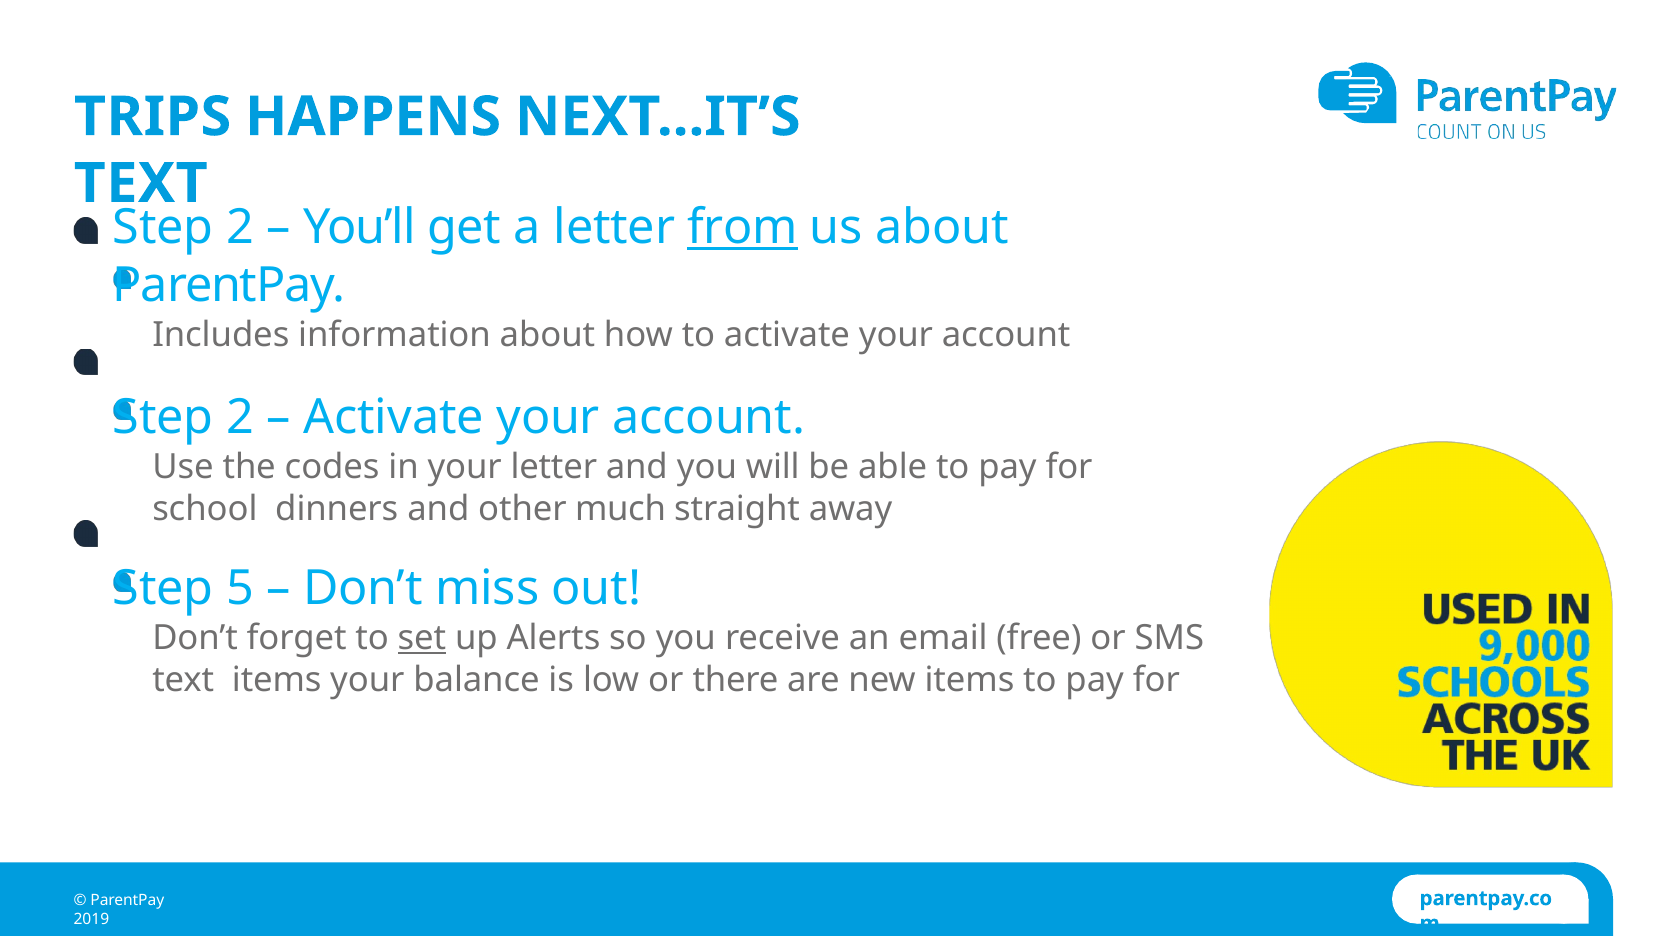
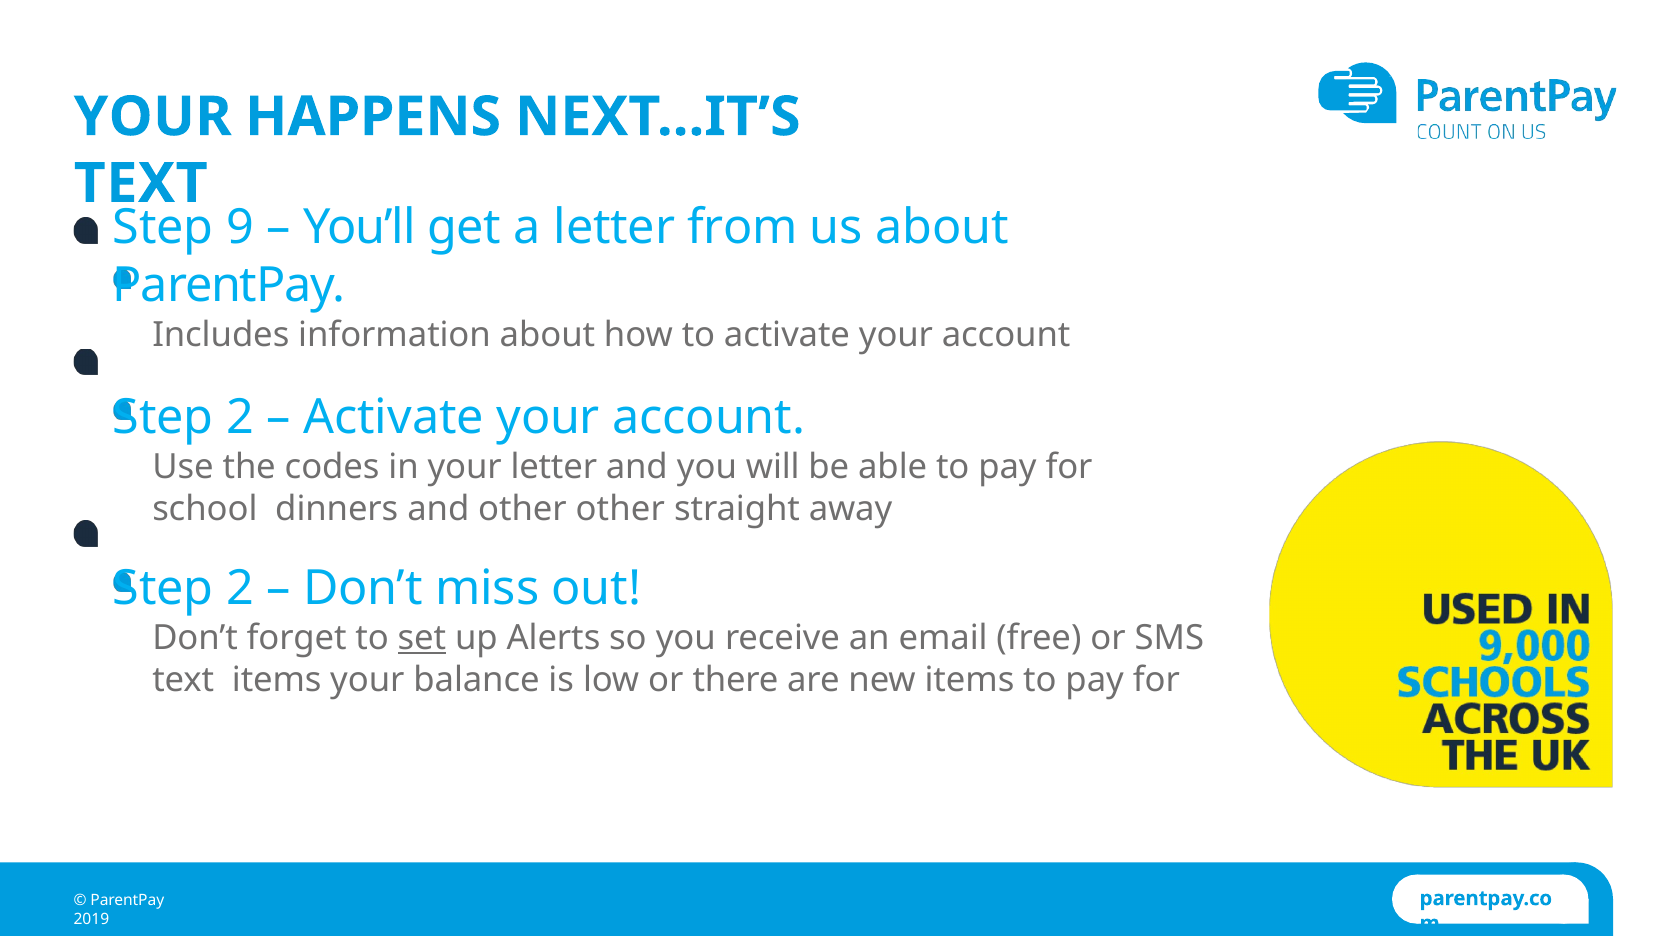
TRIPS: TRIPS -> YOUR (153, 117)
2: 2 -> 9 (240, 227)
from underline: present -> none (743, 227)
other much: much -> other (620, 508)
5: 5 -> 2 (240, 589)
